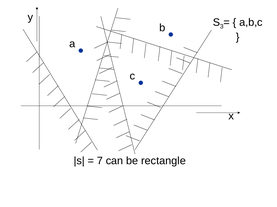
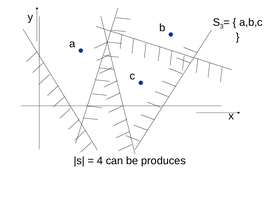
7: 7 -> 4 (100, 161)
rectangle: rectangle -> produces (163, 161)
